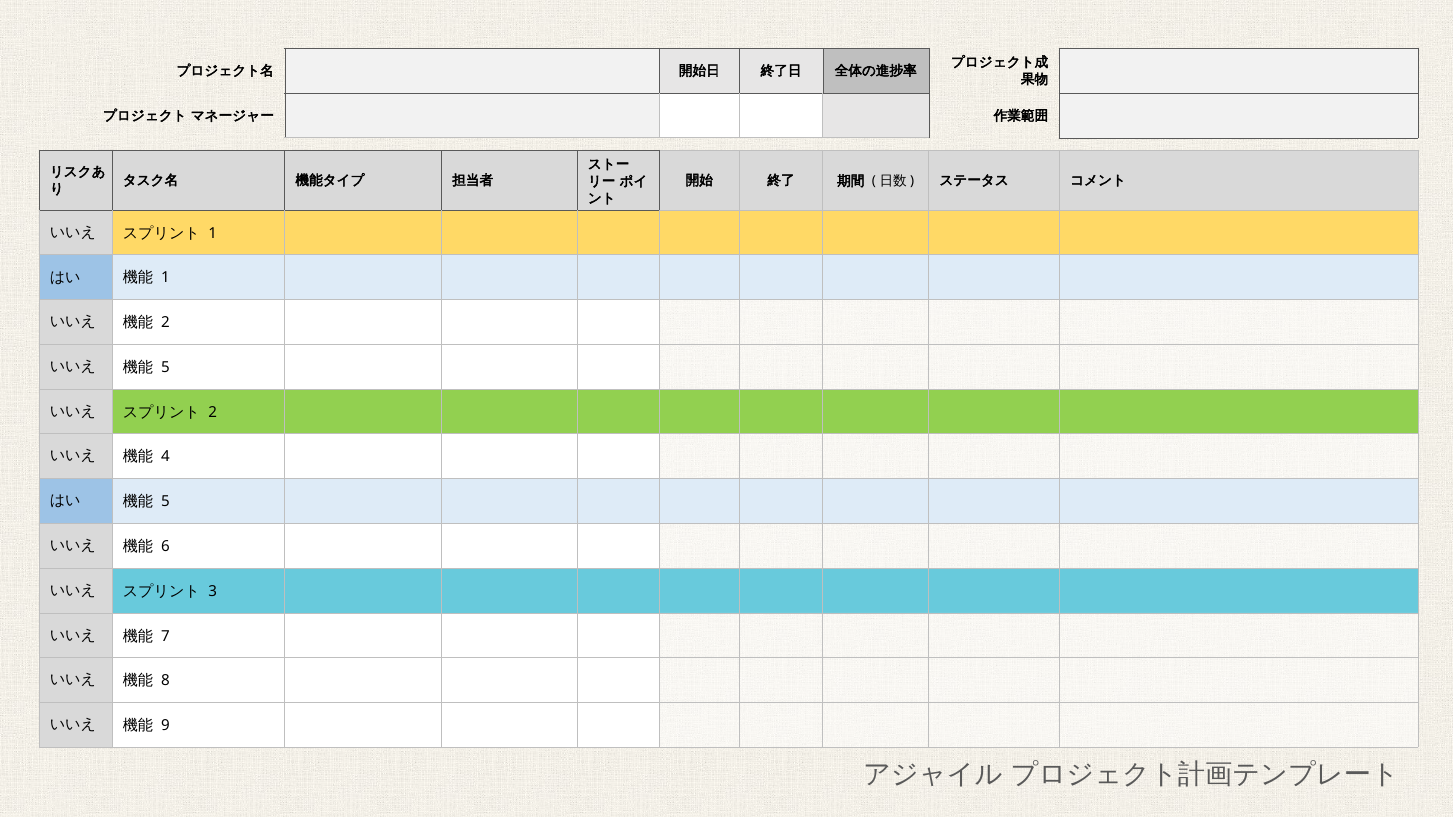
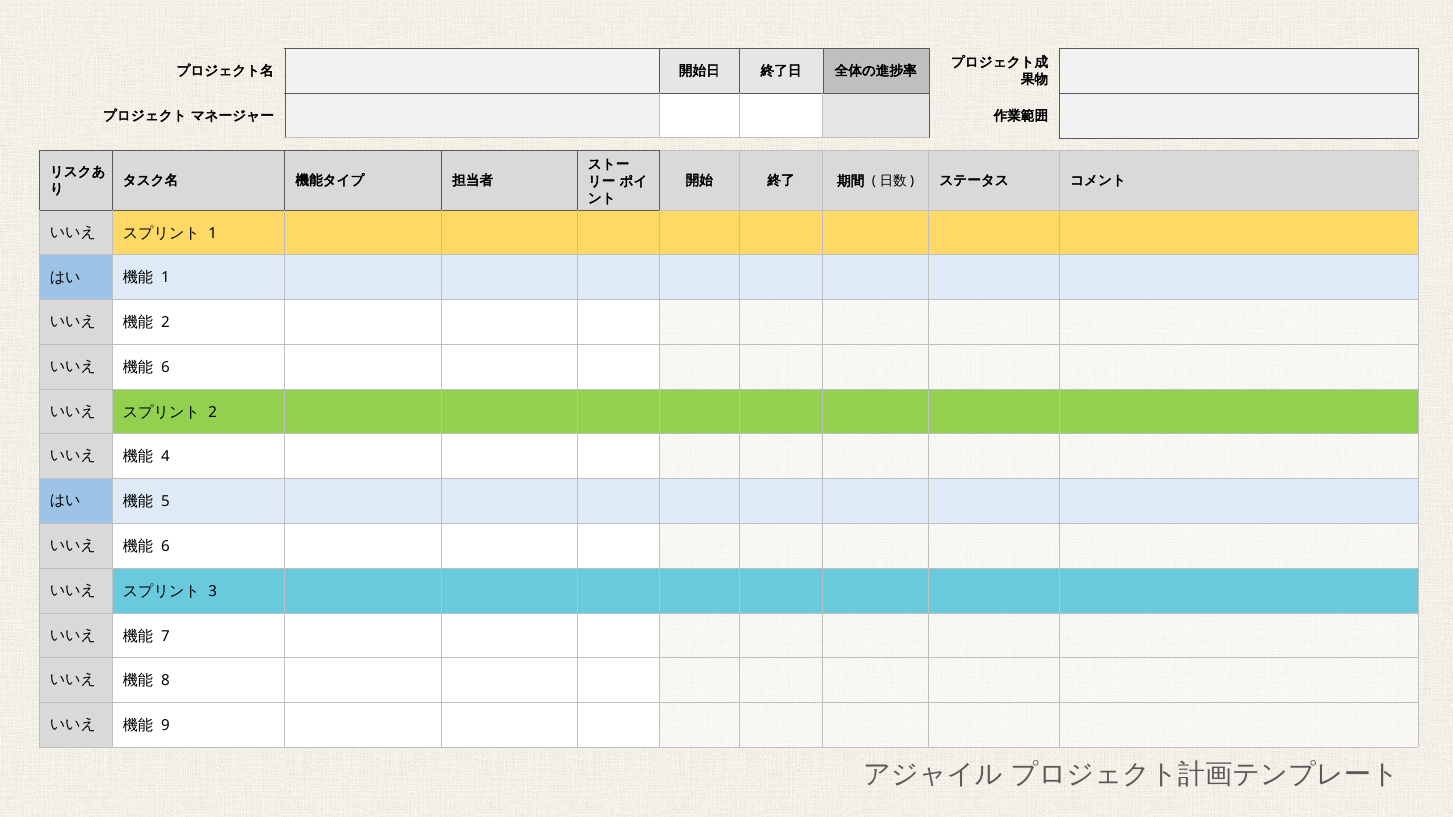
5: 5 -> 6 (166, 367)
